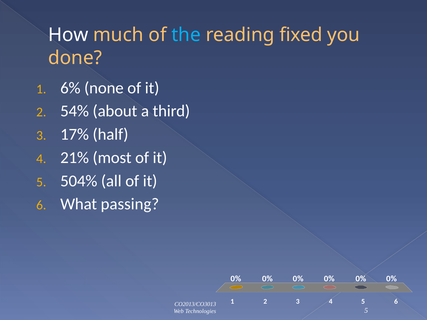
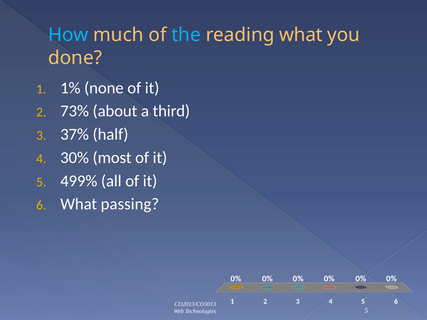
How colour: white -> light blue (68, 35)
reading fixed: fixed -> what (301, 35)
6%: 6% -> 1% (70, 88)
54%: 54% -> 73% (75, 111)
17%: 17% -> 37% (75, 134)
21%: 21% -> 30% (75, 158)
504%: 504% -> 499% (79, 181)
